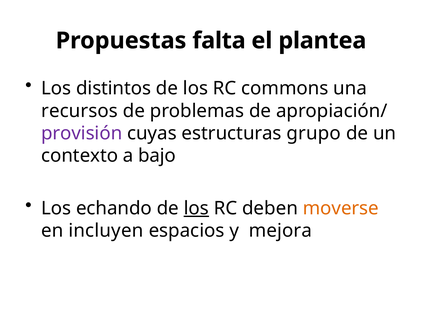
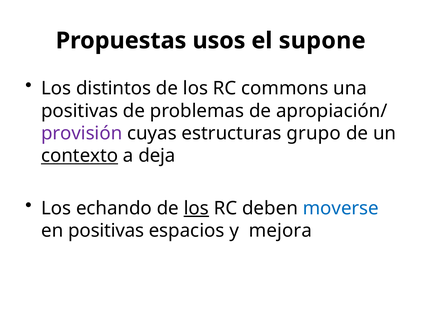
falta: falta -> usos (219, 41)
plantea: plantea -> supone (322, 41)
recursos: recursos -> positivas (80, 111)
contexto underline: none -> present (80, 156)
bajo: bajo -> deja (157, 156)
moverse colour: orange -> blue (341, 209)
en incluyen: incluyen -> positivas (106, 231)
